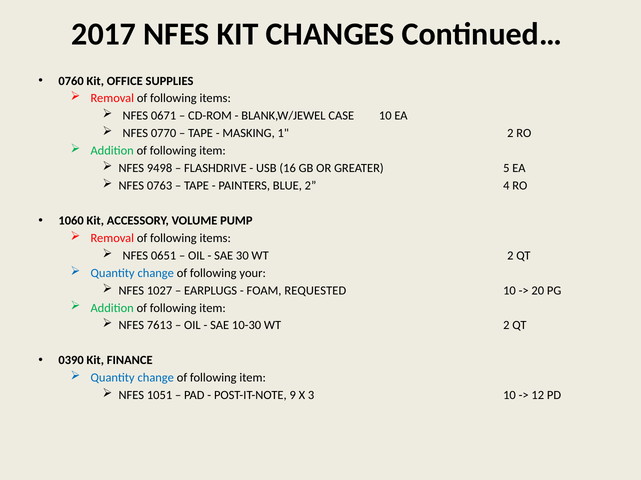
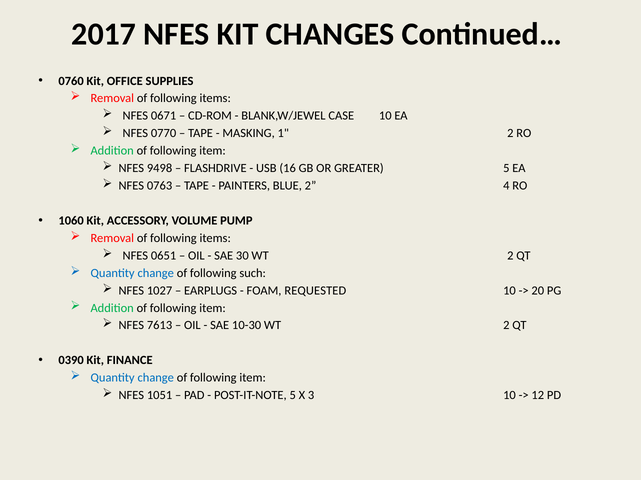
your: your -> such (253, 273)
POST-IT-NOTE 9: 9 -> 5 (293, 396)
